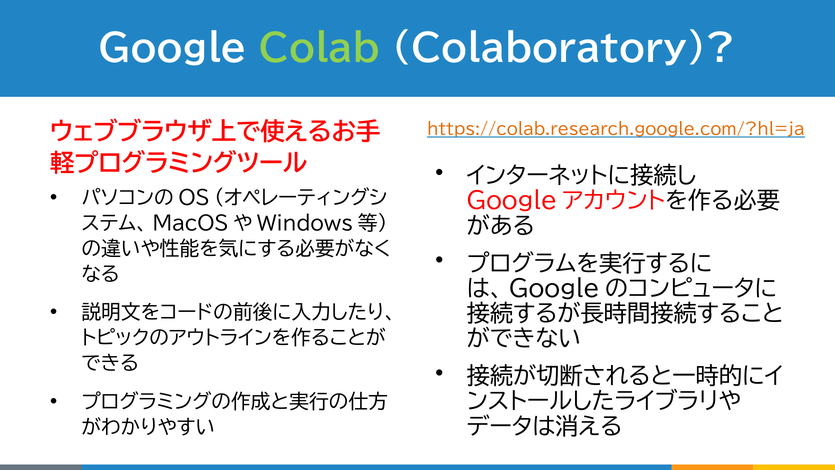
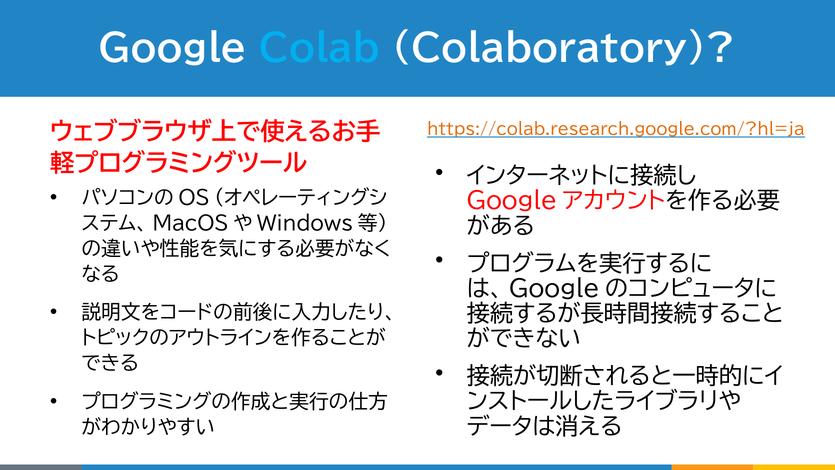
Colab colour: light green -> light blue (319, 49)
